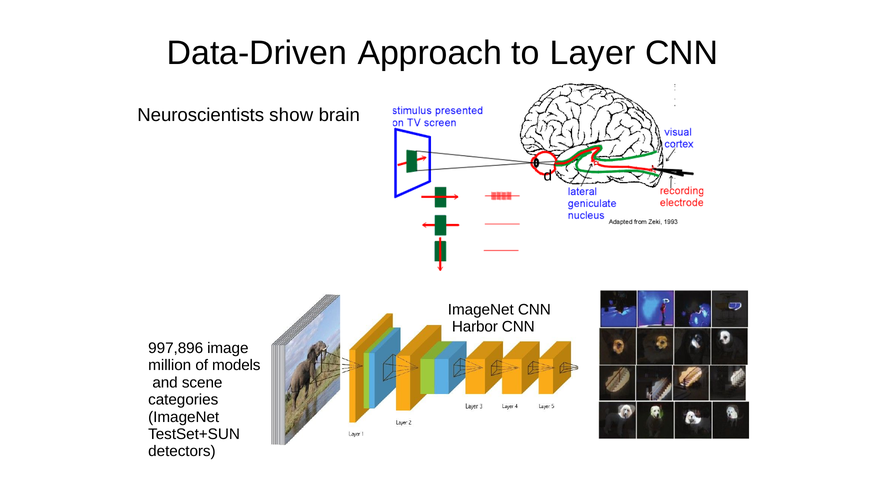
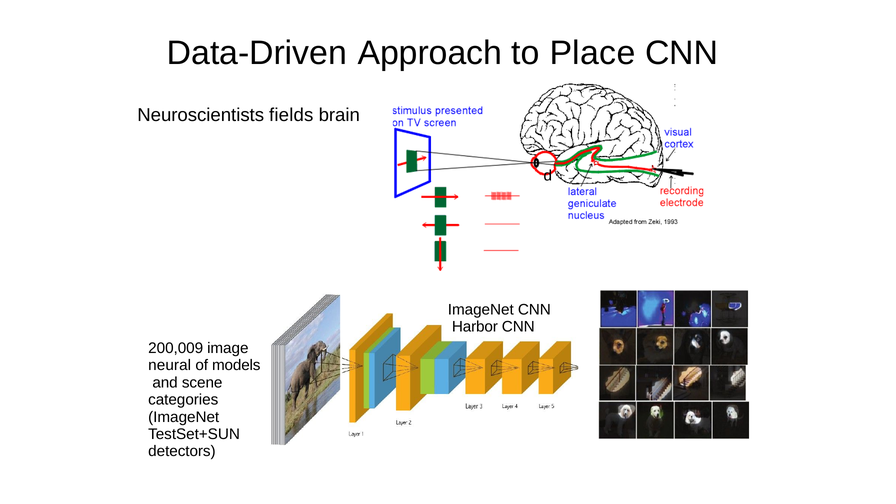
Layer: Layer -> Place (593, 53)
show: show -> fields (291, 115)
997,896: 997,896 -> 200,009 (176, 348)
million: million -> neural (170, 365)
